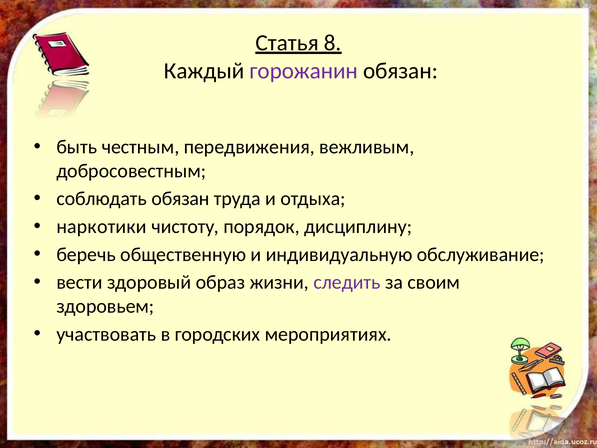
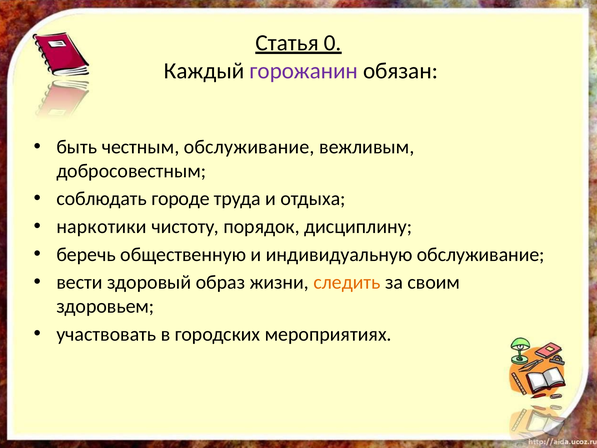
8: 8 -> 0 (333, 43)
честным передвижения: передвижения -> обслуживание (249, 147)
соблюдать обязан: обязан -> городе (181, 199)
следить colour: purple -> orange (347, 282)
